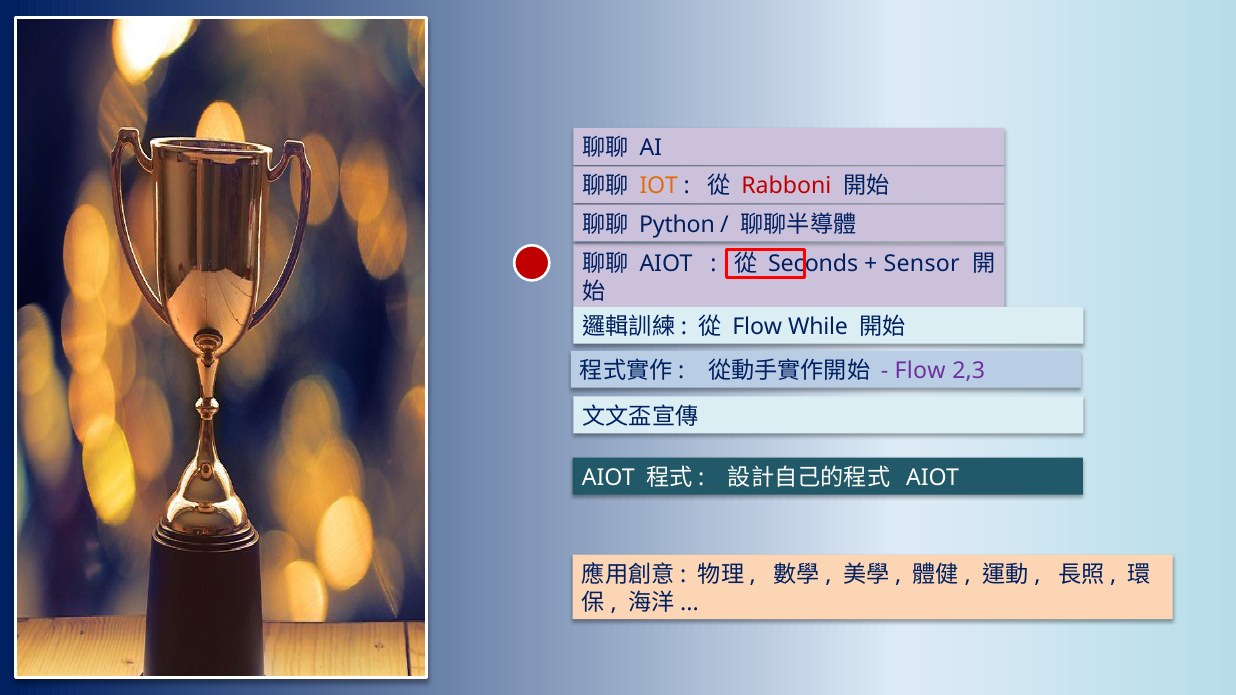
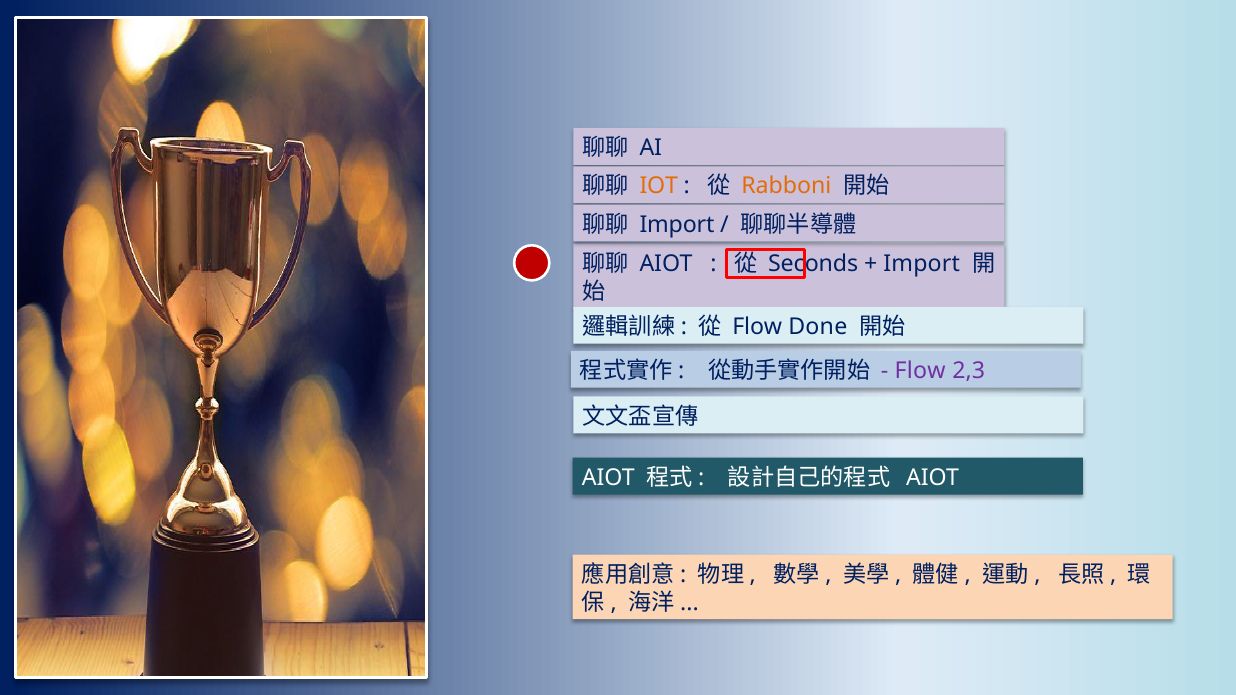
Rabboni colour: red -> orange (786, 186)
Python: Python -> Import (677, 225)
Sensor: Sensor -> Import (922, 264)
While: While -> Done (818, 327)
